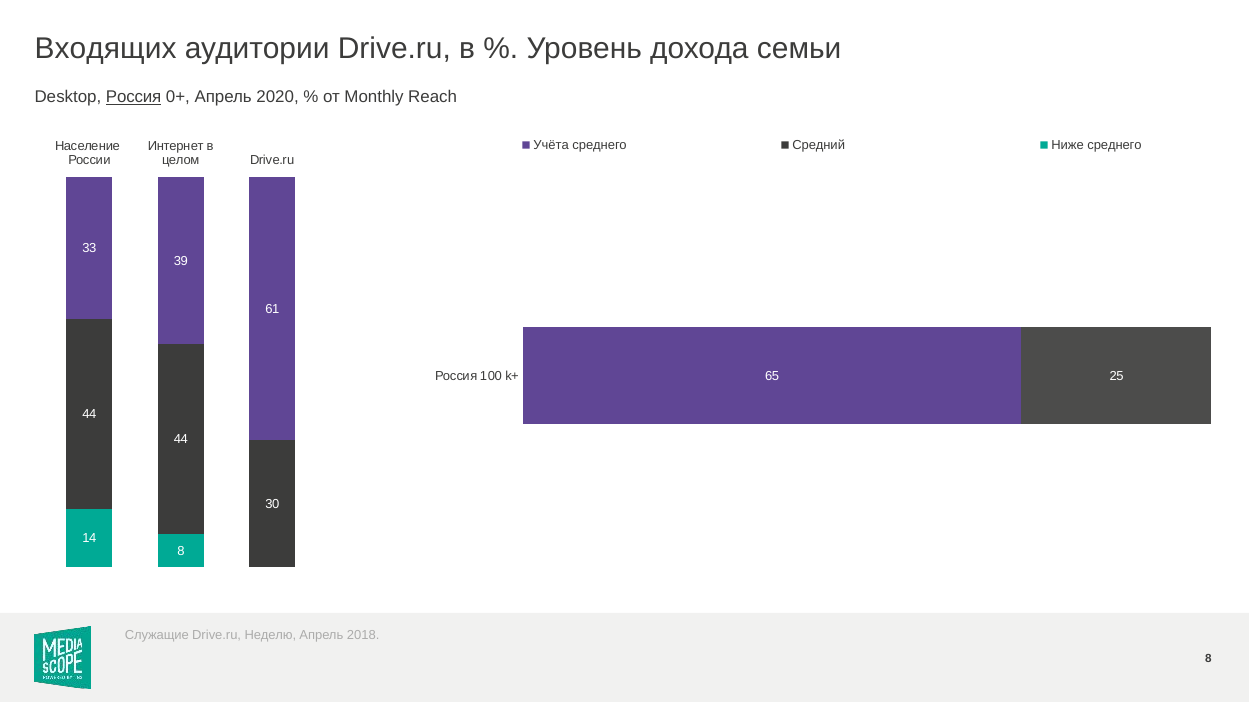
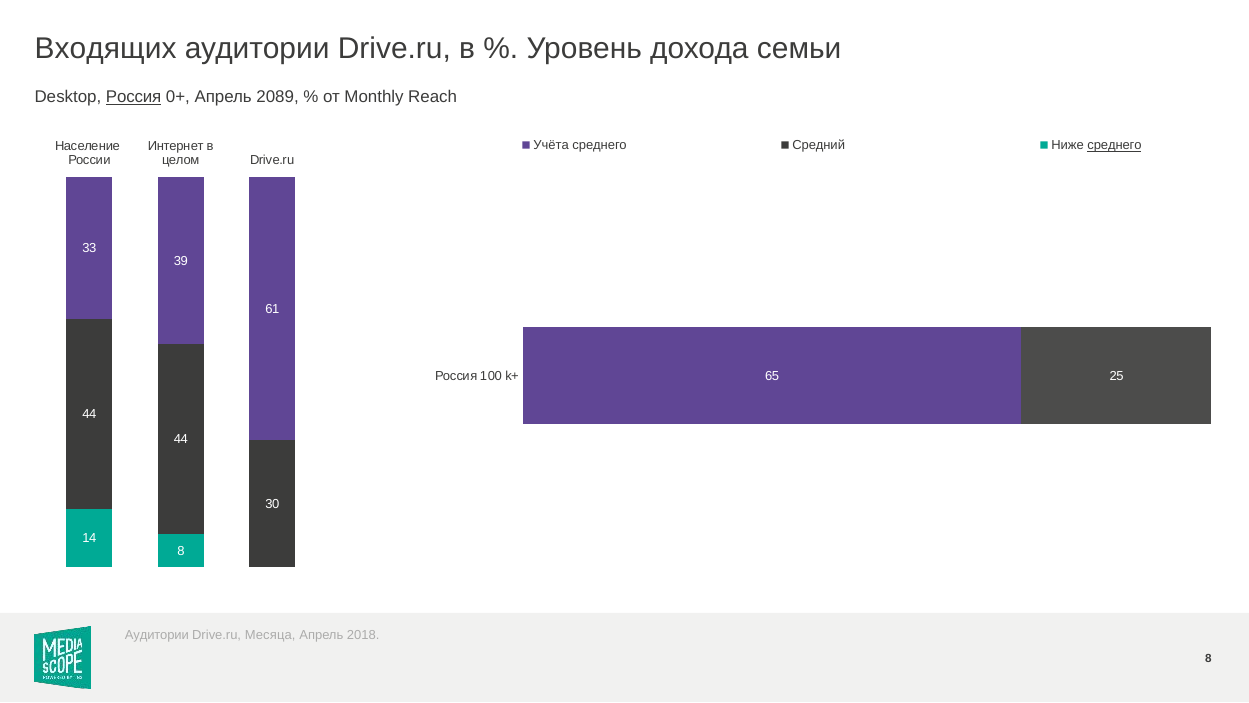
2020: 2020 -> 2089 (278, 97)
среднего underline: none -> present (1115, 145)
Служащие: Служащие -> Аудитории (157, 635)
Неделю: Неделю -> Месяца (270, 635)
